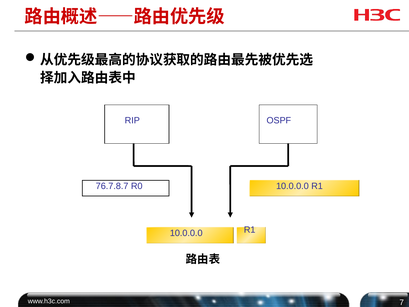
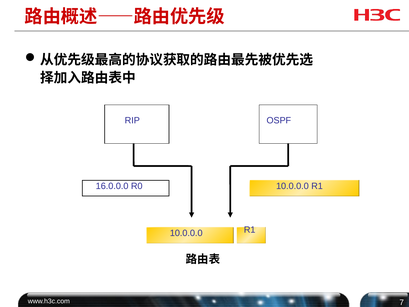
76.7.8.7: 76.7.8.7 -> 16.0.0.0 (112, 186)
